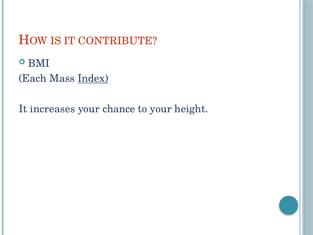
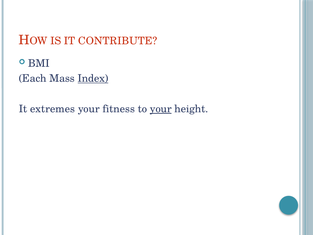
increases: increases -> extremes (53, 109)
chance: chance -> fitness (119, 109)
your underline: none -> present (161, 109)
